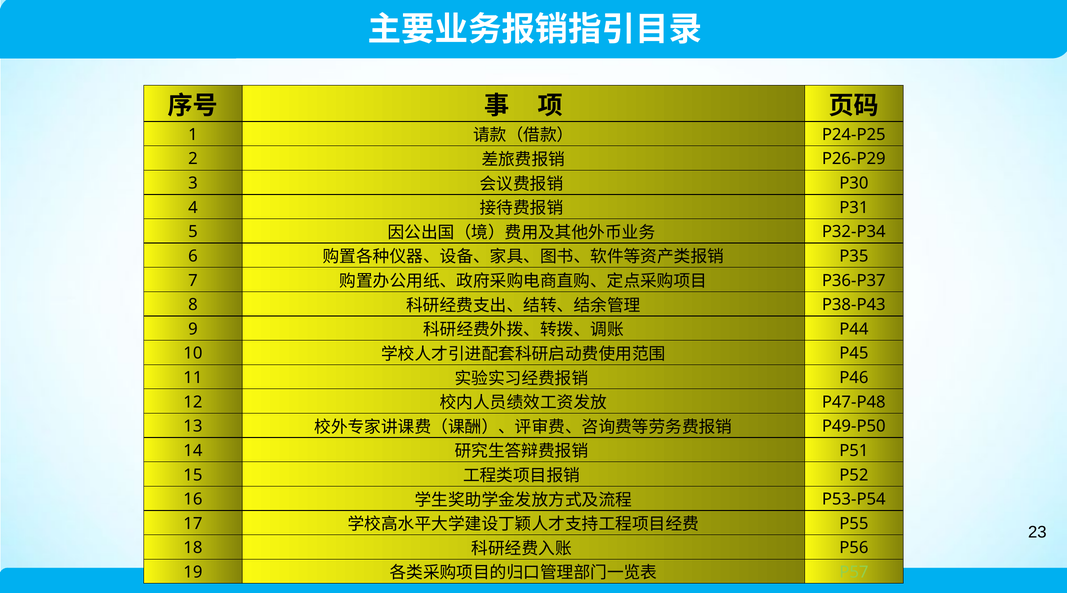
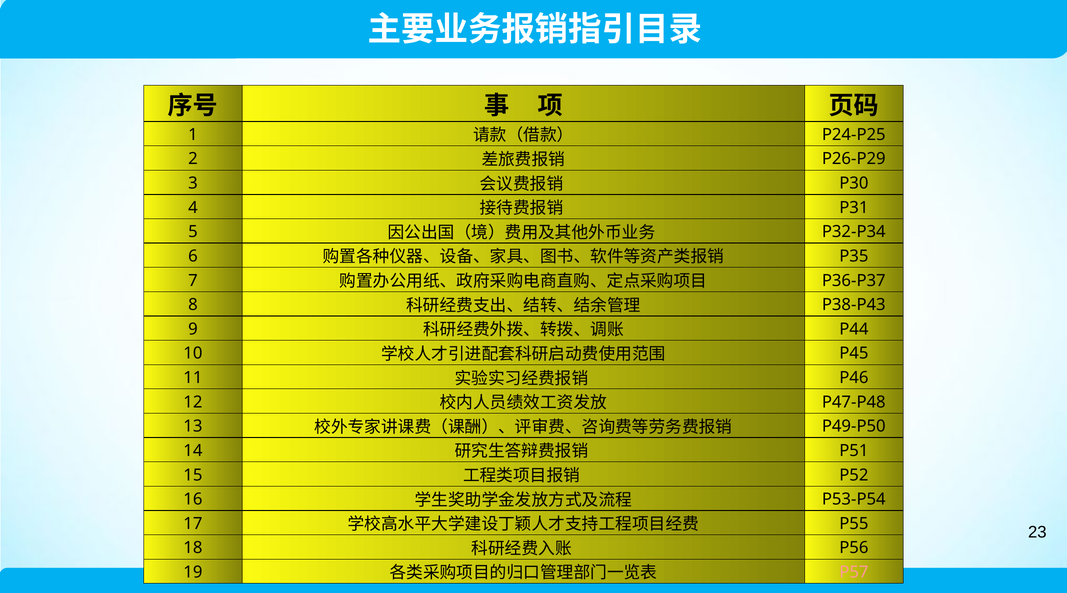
P57 colour: light green -> pink (854, 572)
